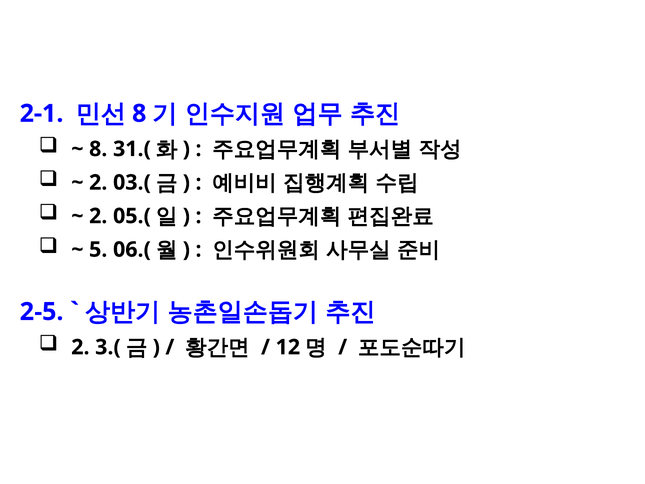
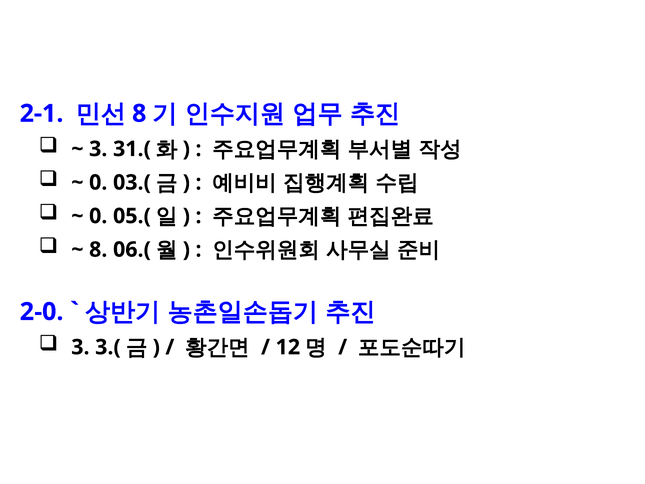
8: 8 -> 3 (98, 149)
2: 2 -> 0 (98, 182)
2: 2 -> 0 (98, 216)
5: 5 -> 8 (98, 249)
2-5: 2-5 -> 2-0 (42, 312)
2: 2 -> 3 (80, 347)
